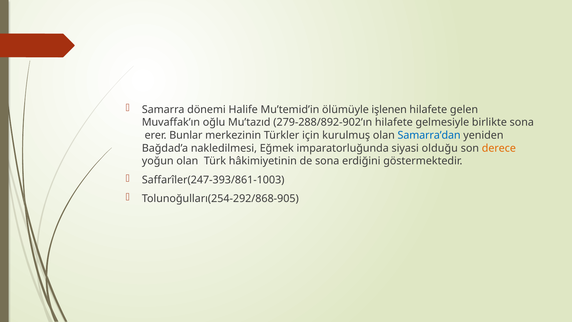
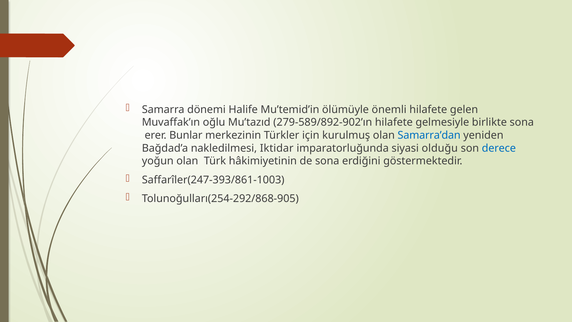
işlenen: işlenen -> önemli (389, 109)
279-288/892-902’ın: 279-288/892-902’ın -> 279-589/892-902’ın (323, 122)
Eğmek: Eğmek -> Iktidar (277, 148)
derece colour: orange -> blue (499, 148)
